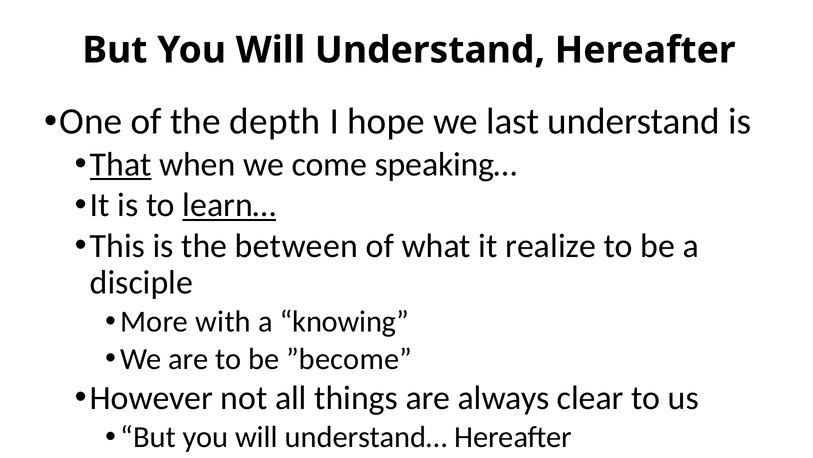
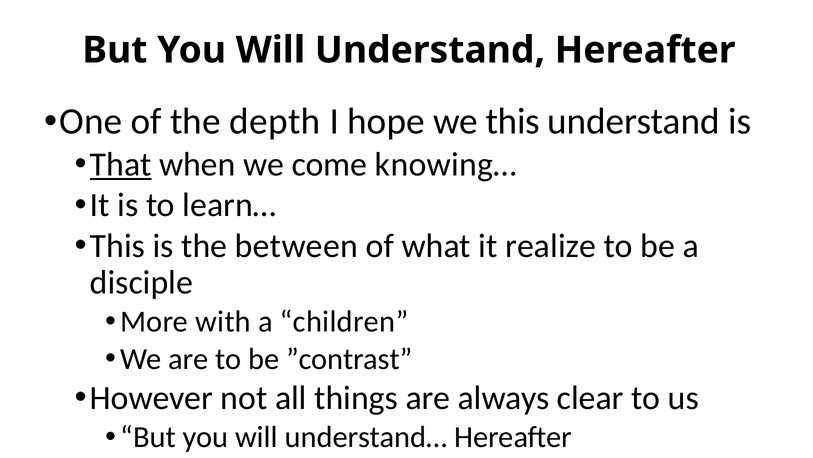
we last: last -> this (513, 121)
speaking…: speaking… -> knowing… (446, 164)
learn… underline: present -> none (229, 205)
knowing: knowing -> children (344, 321)
”become: ”become -> ”contrast (349, 358)
